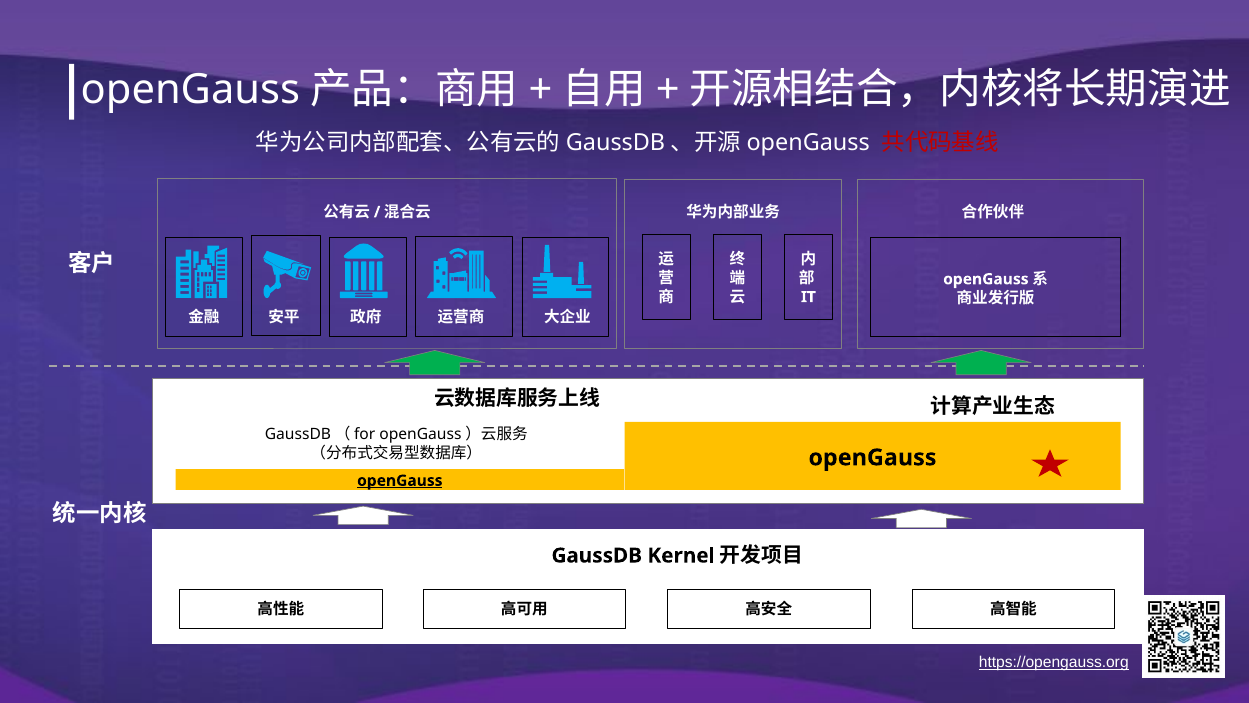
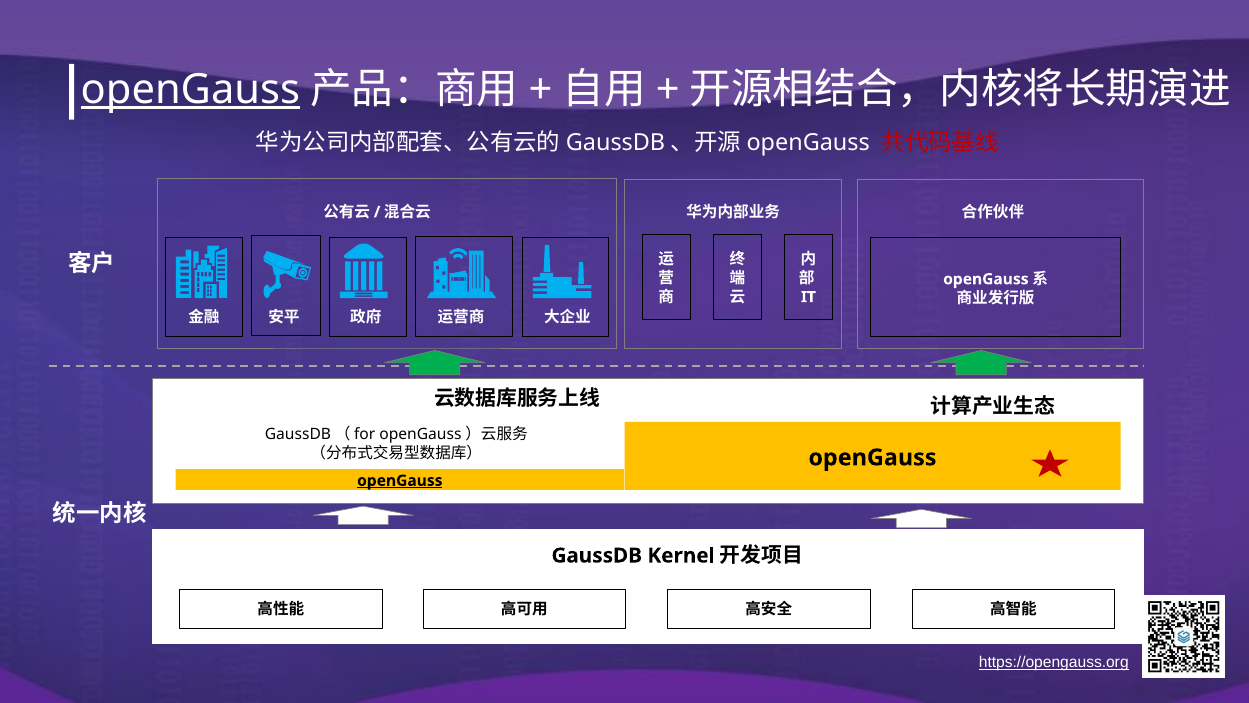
openGauss underline: none -> present (190, 90)
